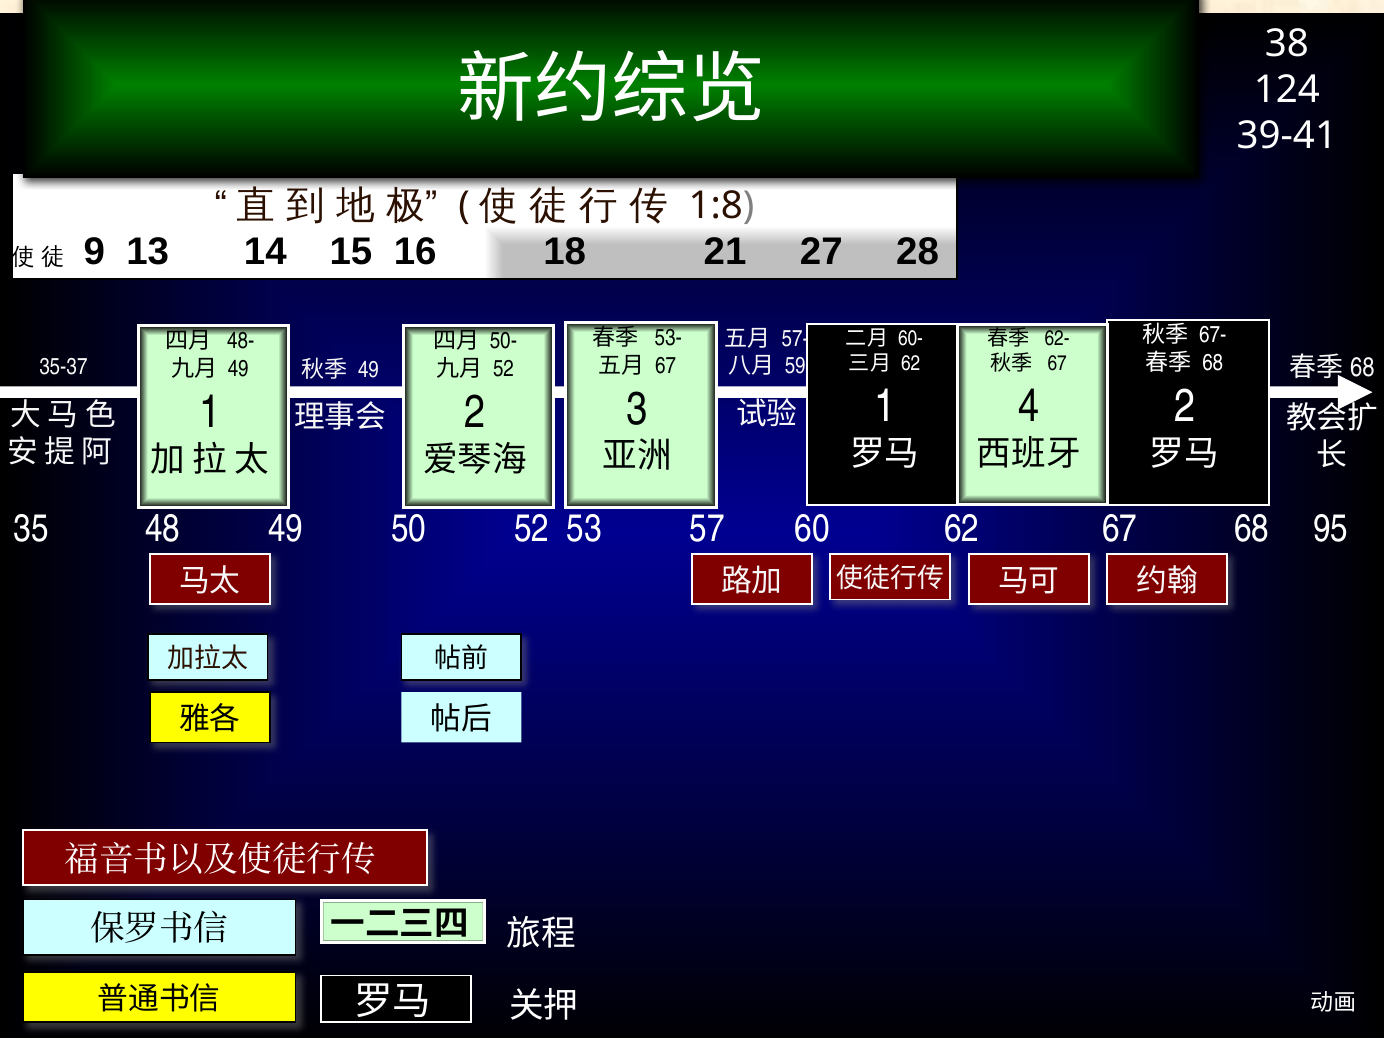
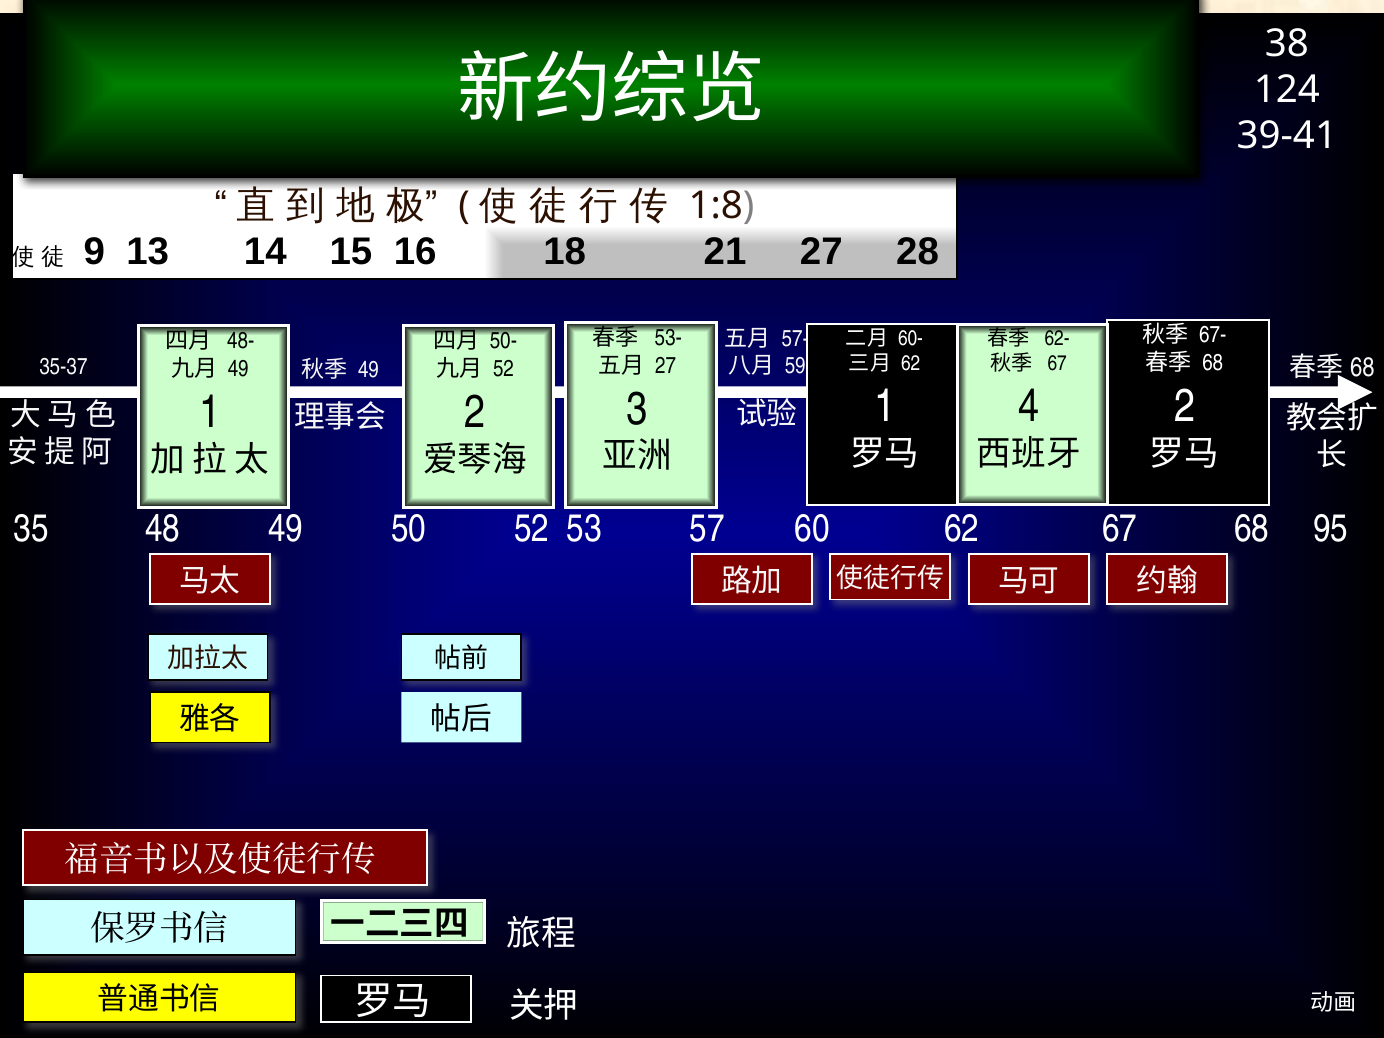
67: 67 -> 27 (666, 366)
